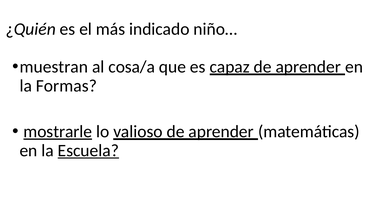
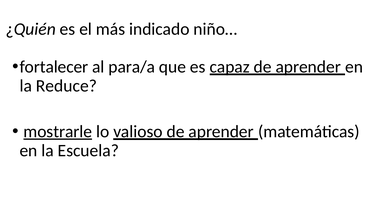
muestran: muestran -> fortalecer (54, 67)
cosa/a: cosa/a -> para/a (132, 67)
Formas: Formas -> Reduce (66, 86)
Escuela underline: present -> none (88, 150)
